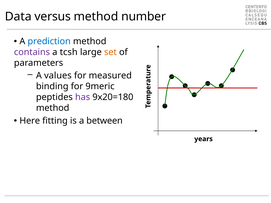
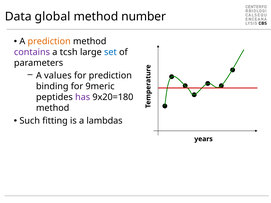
versus: versus -> global (53, 17)
prediction colour: blue -> orange (49, 41)
set colour: orange -> blue (110, 52)
for measured: measured -> prediction (110, 76)
Here: Here -> Such (30, 121)
between: between -> lambdas (104, 121)
